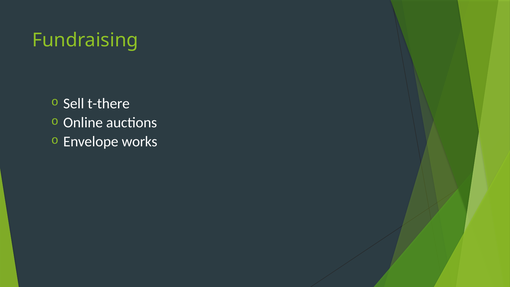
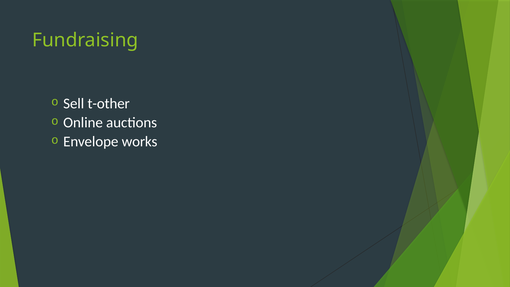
t-there: t-there -> t-other (109, 103)
